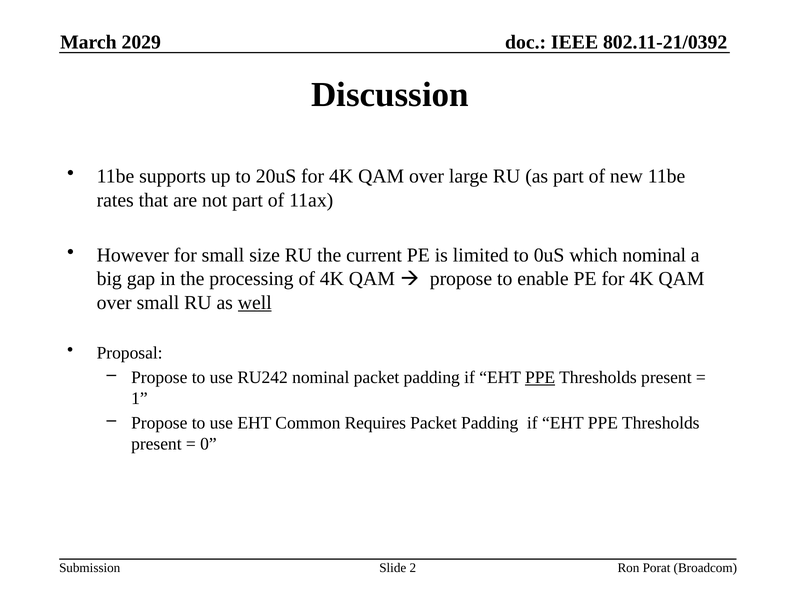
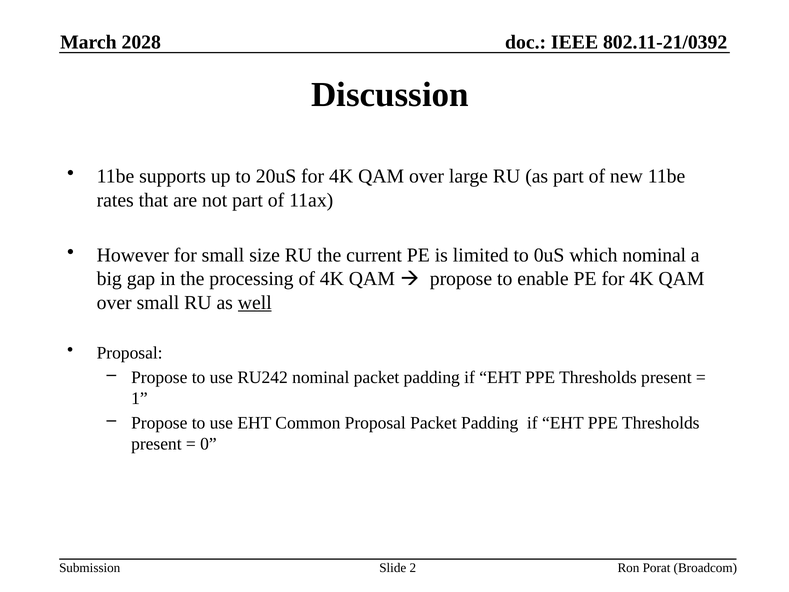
2029: 2029 -> 2028 (141, 42)
PPE underline: present -> none (540, 377)
Common Requires: Requires -> Proposal (375, 423)
